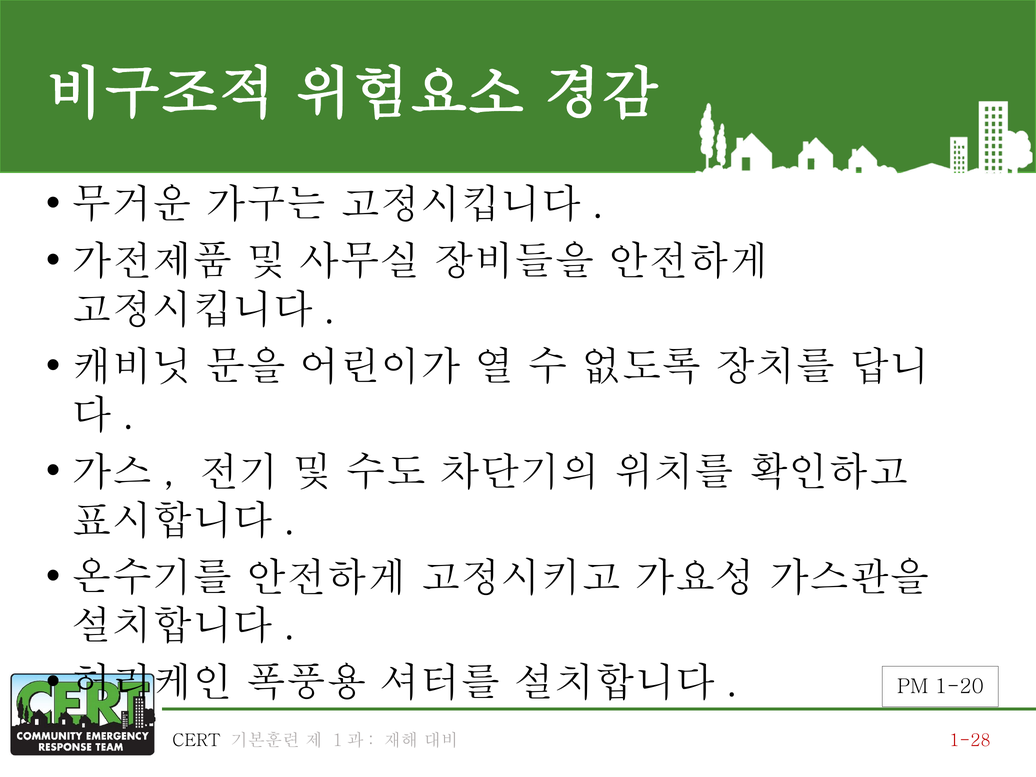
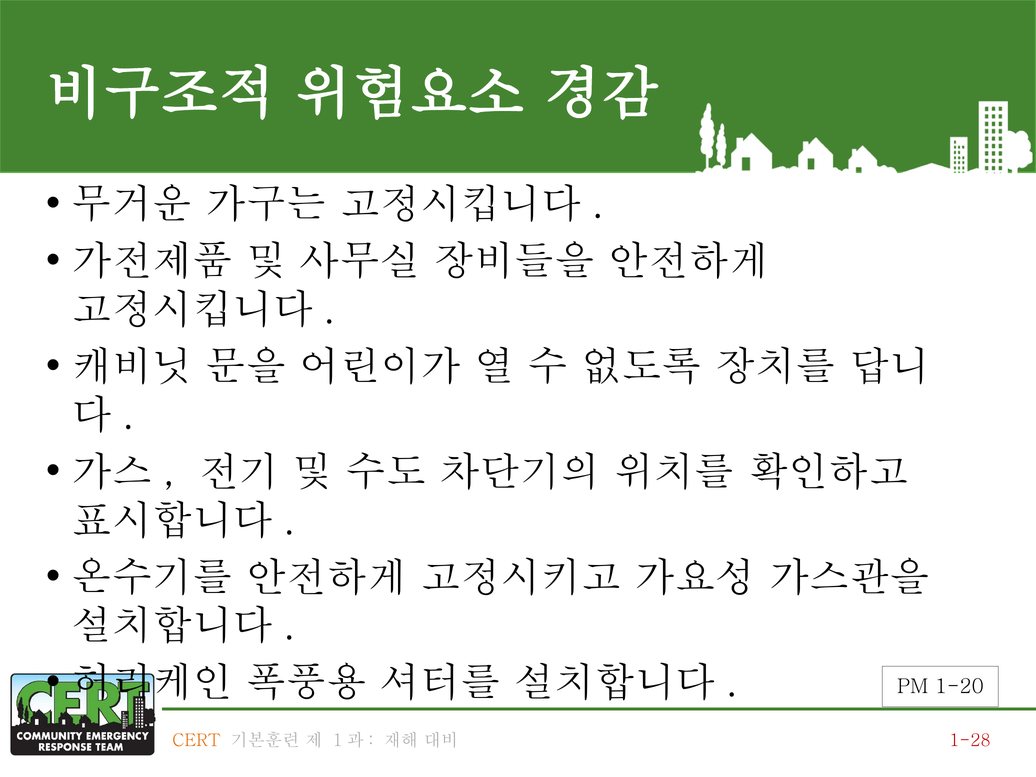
CERT colour: black -> orange (197, 741)
